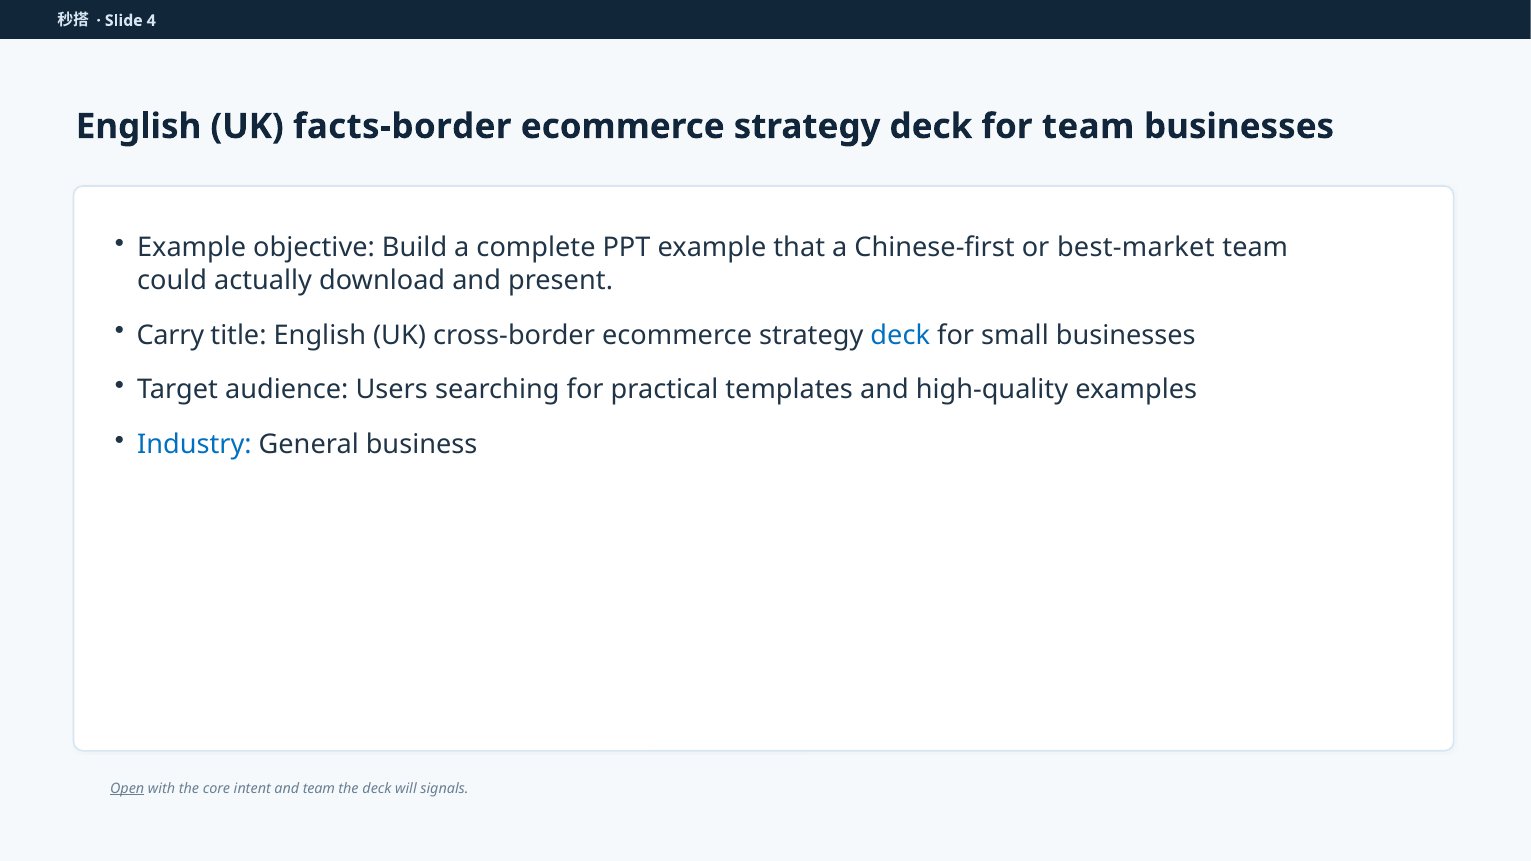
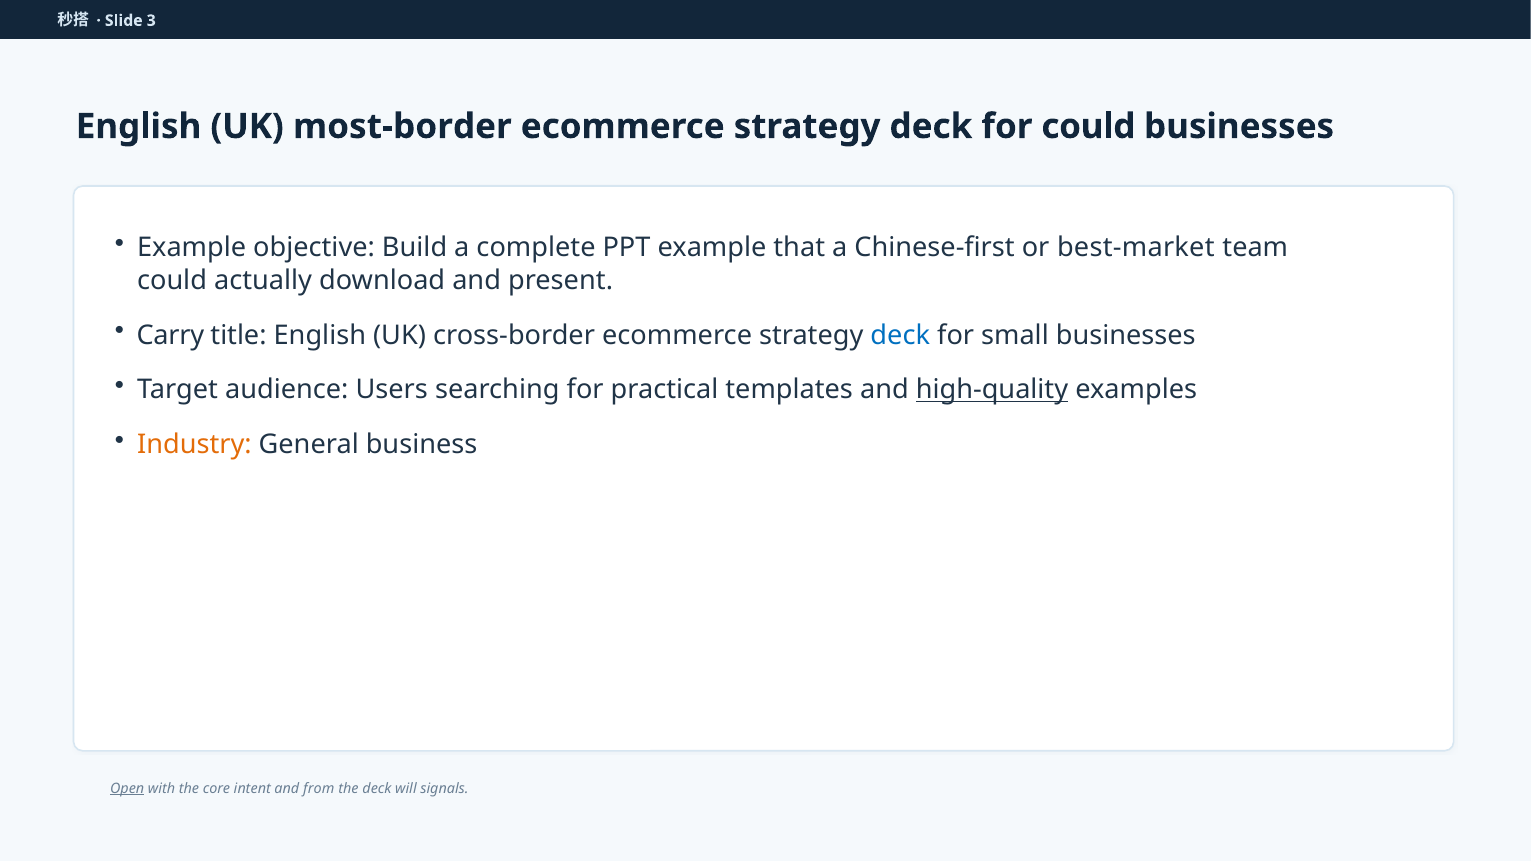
4: 4 -> 3 (151, 21)
facts-border: facts-border -> most-border (402, 126)
for team: team -> could (1088, 126)
high-quality underline: none -> present (992, 390)
Industry colour: blue -> orange (194, 445)
and team: team -> from (319, 789)
